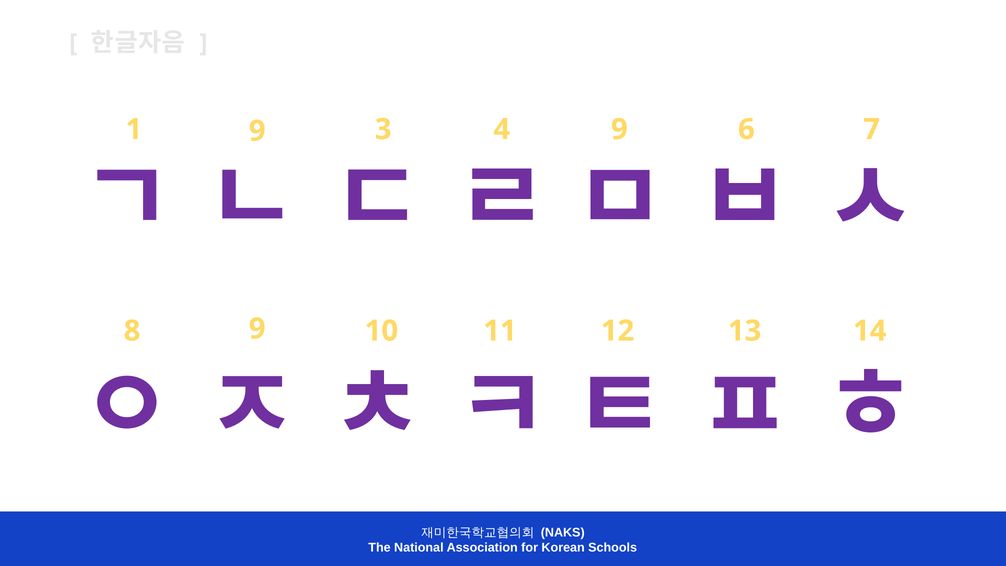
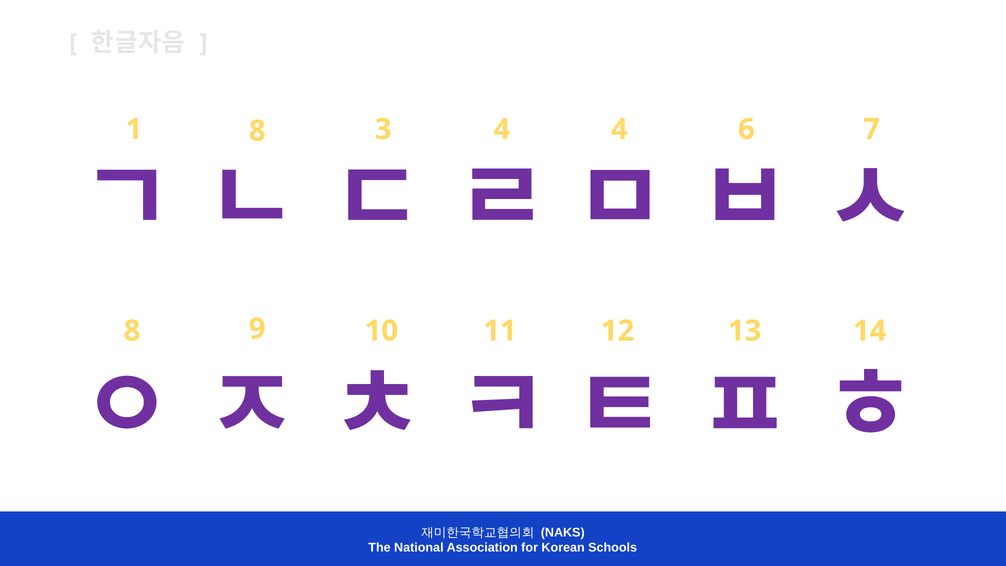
1 9: 9 -> 8 (257, 131)
4 9: 9 -> 4 (619, 129)
